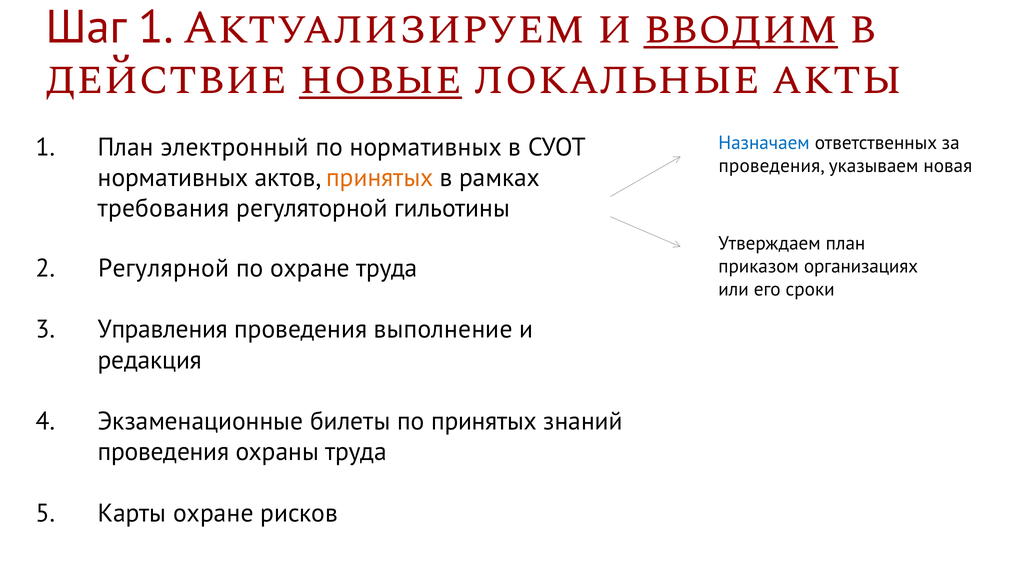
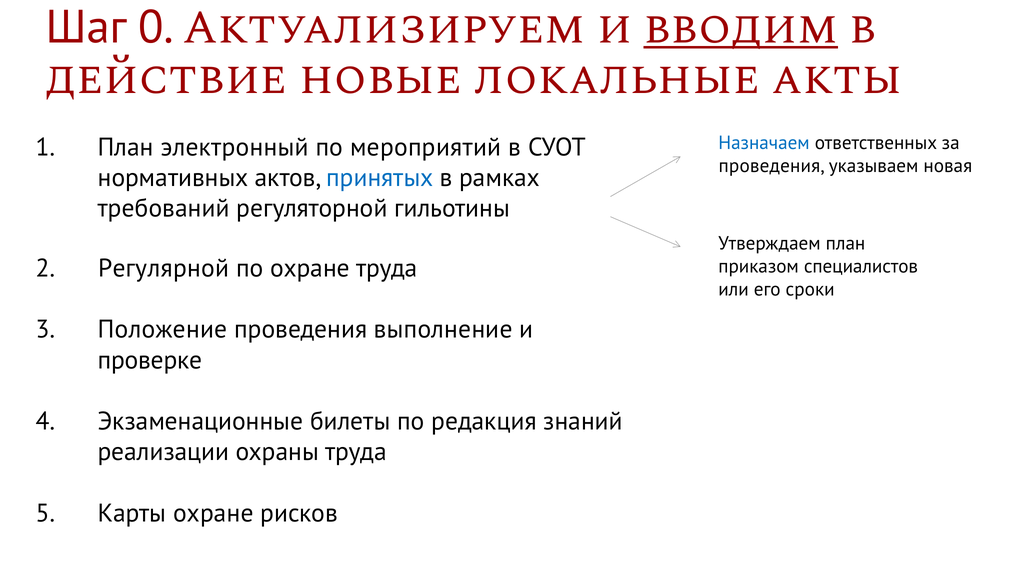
Шаг 1: 1 -> 0 (156, 27)
новые underline: present -> none (381, 78)
по нормативных: нормативных -> мероприятий (426, 147)
принятых colour: orange -> blue (380, 178)
требования: требования -> требований (164, 208)
организациях: организациях -> специалистов (861, 266)
Управления: Управления -> Положение (163, 329)
редакция: редакция -> проверке (150, 360)
по принятых: принятых -> редакция (484, 421)
проведения: проведения -> реализации (163, 452)
